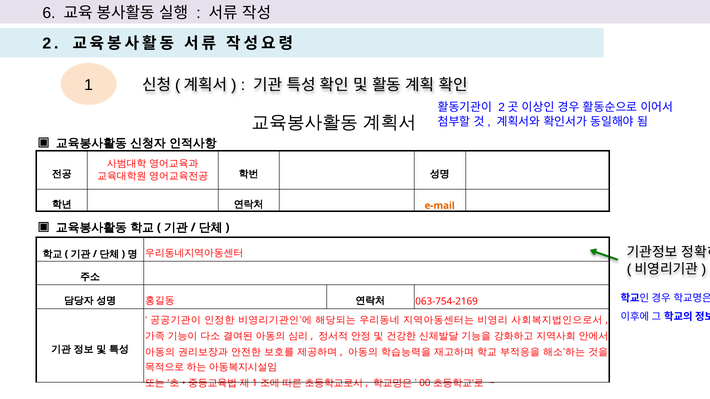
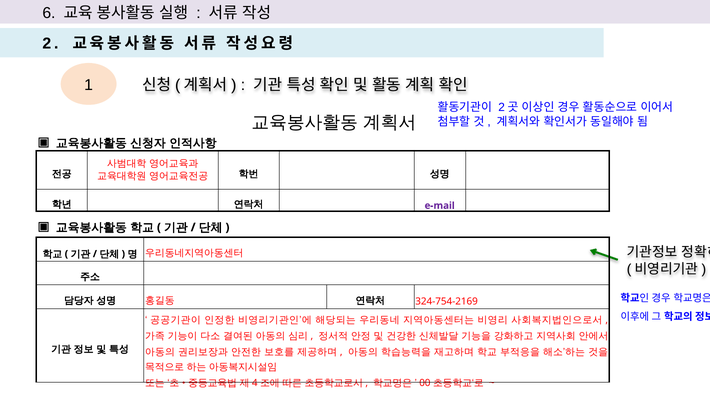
e-mail colour: orange -> purple (440, 206)
063-754-2169: 063-754-2169 -> 324-754-2169 (447, 302)
1: 1 -> 4 (255, 384)
